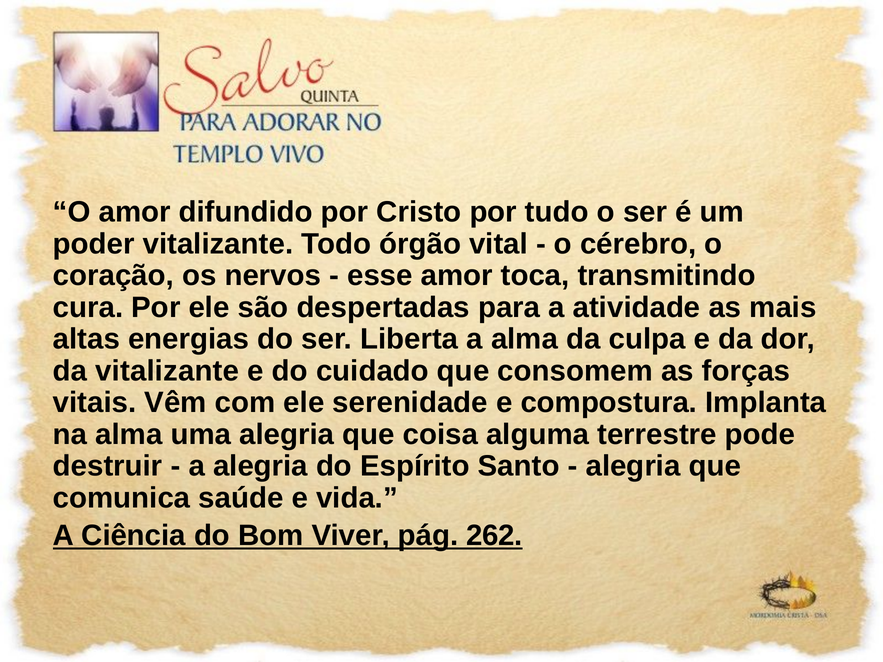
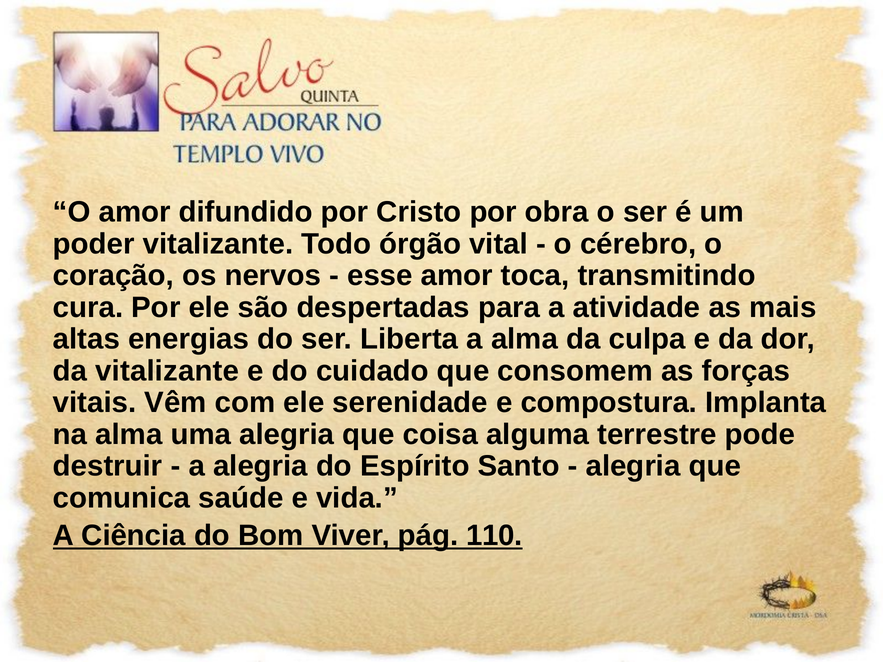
tudo: tudo -> obra (557, 212)
262: 262 -> 110 (494, 536)
